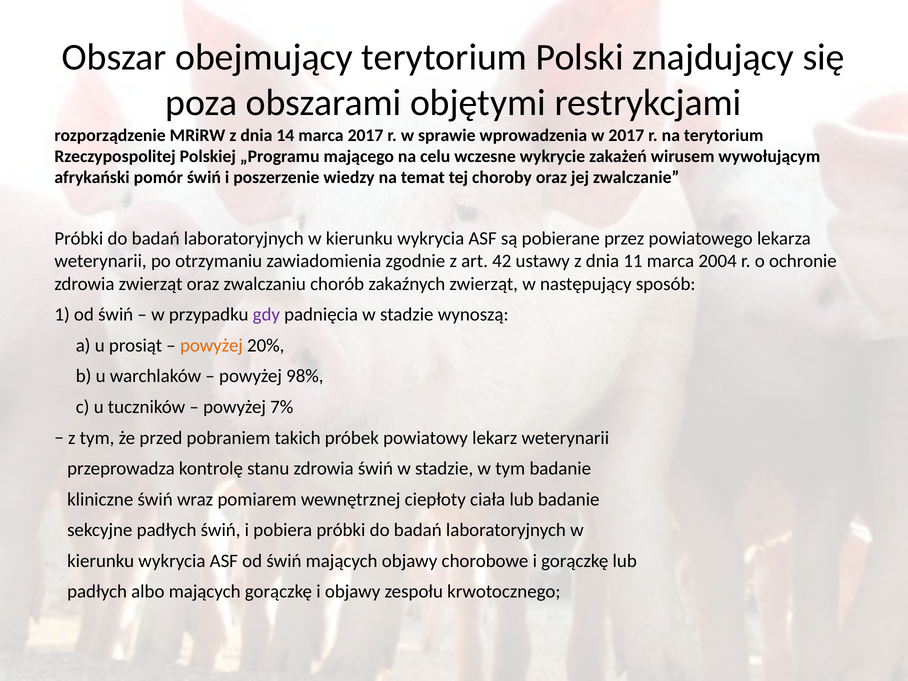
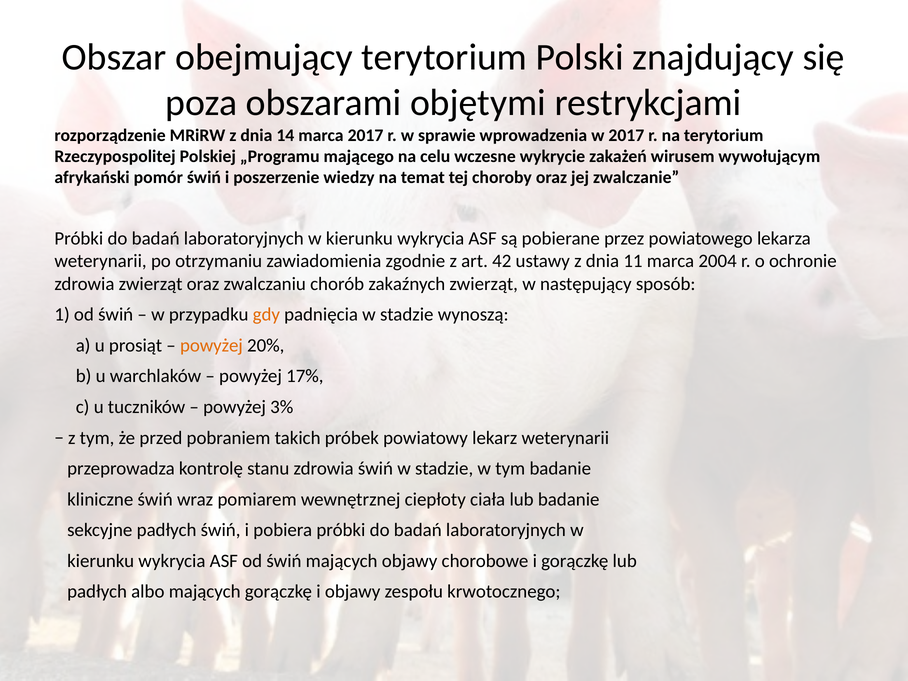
gdy colour: purple -> orange (266, 315)
98%: 98% -> 17% (305, 376)
7%: 7% -> 3% (282, 407)
